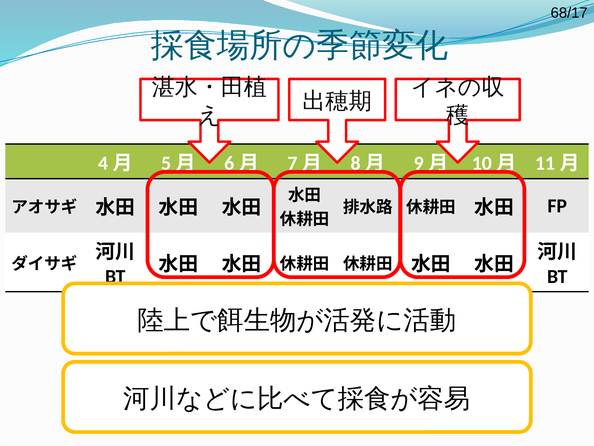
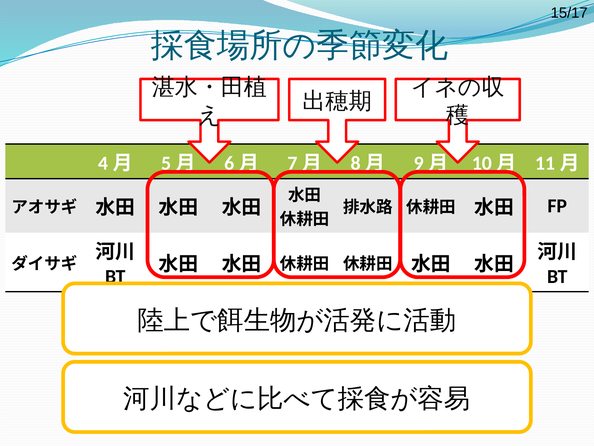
68/17: 68/17 -> 15/17 (569, 13)
